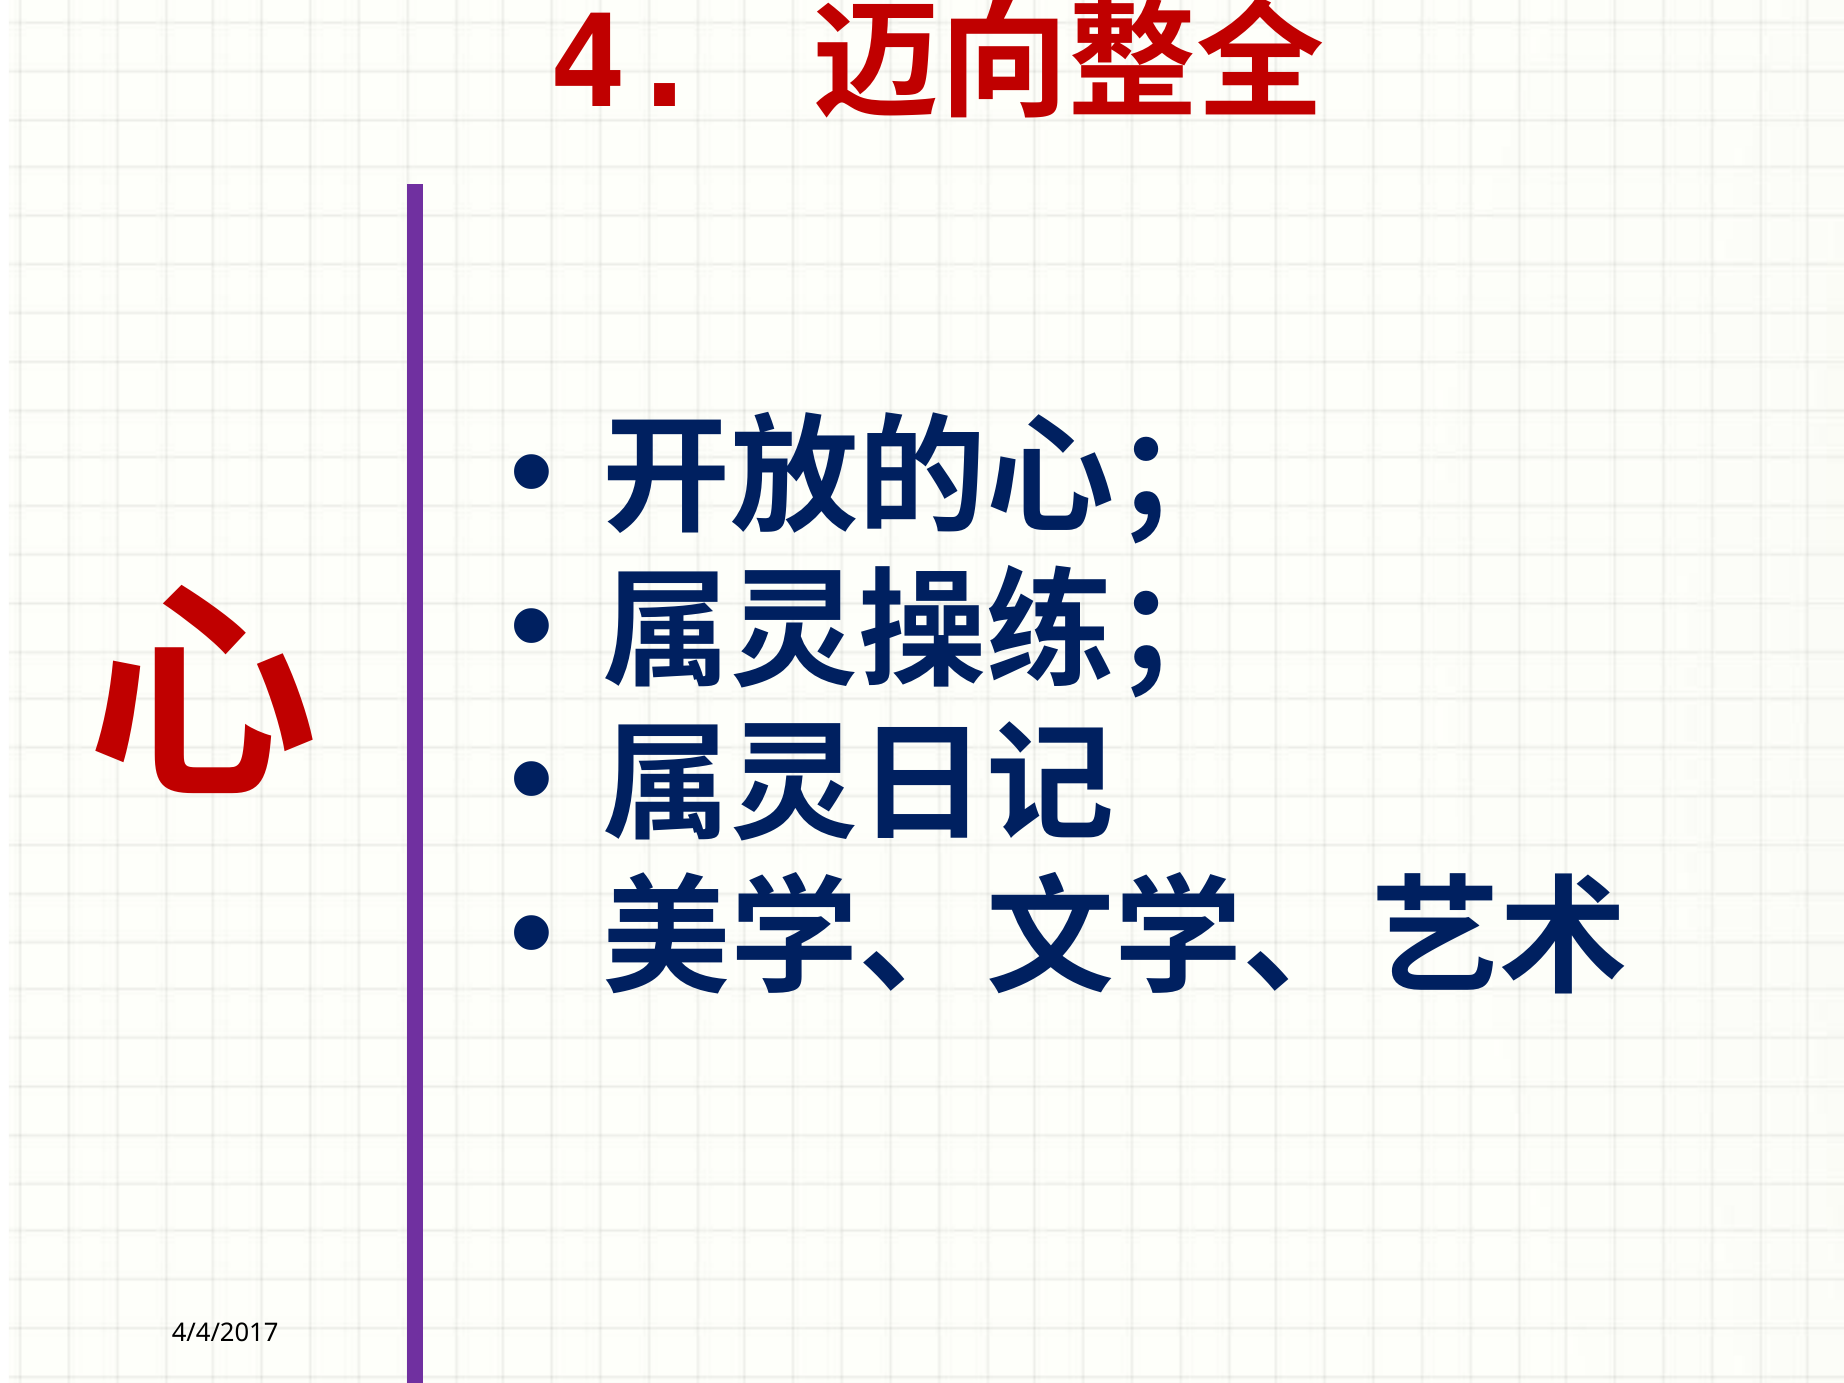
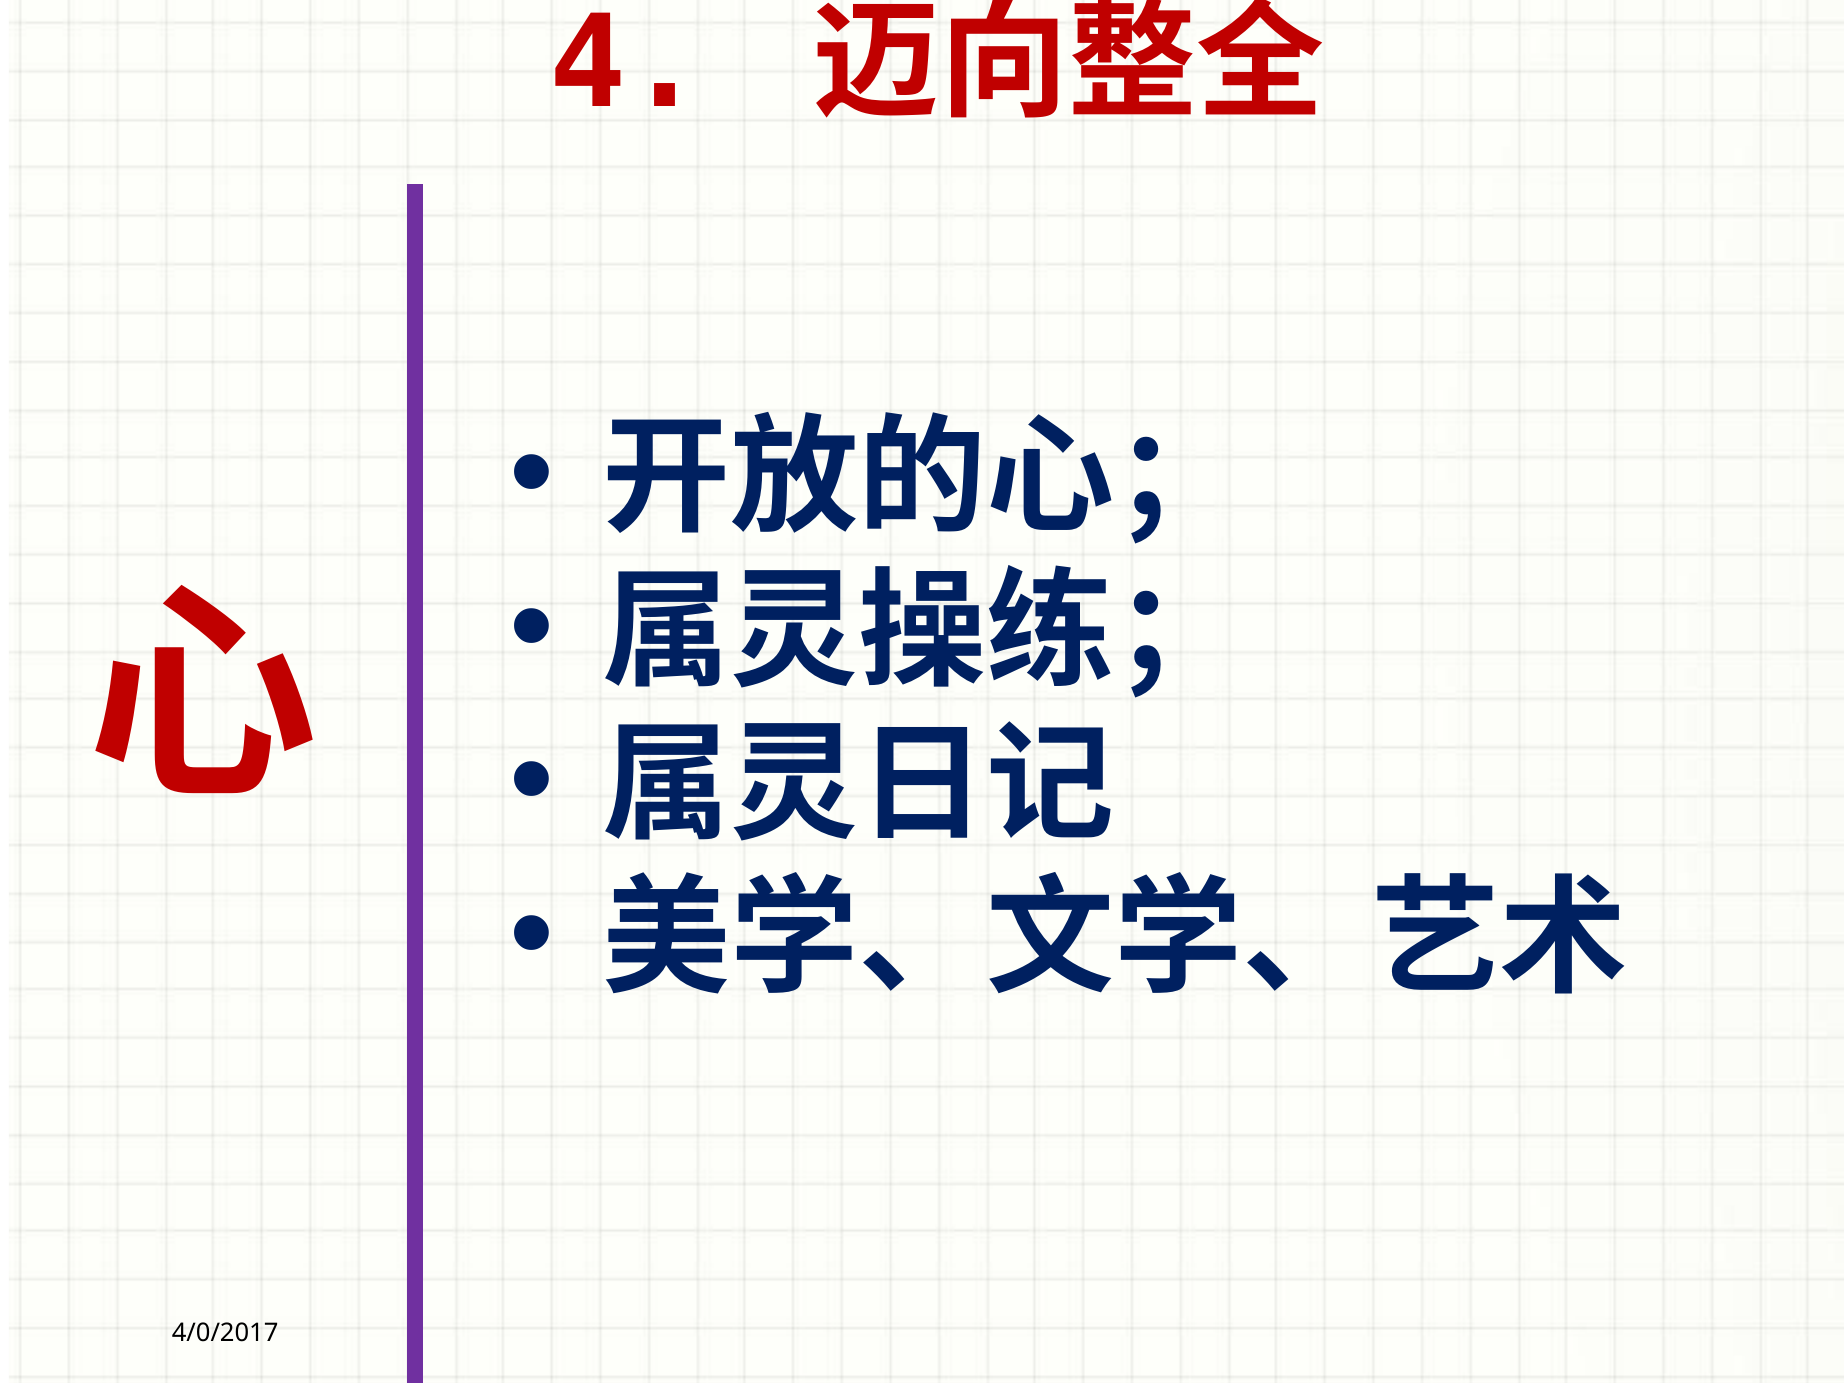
4/4/2017: 4/4/2017 -> 4/0/2017 (225, 1333)
